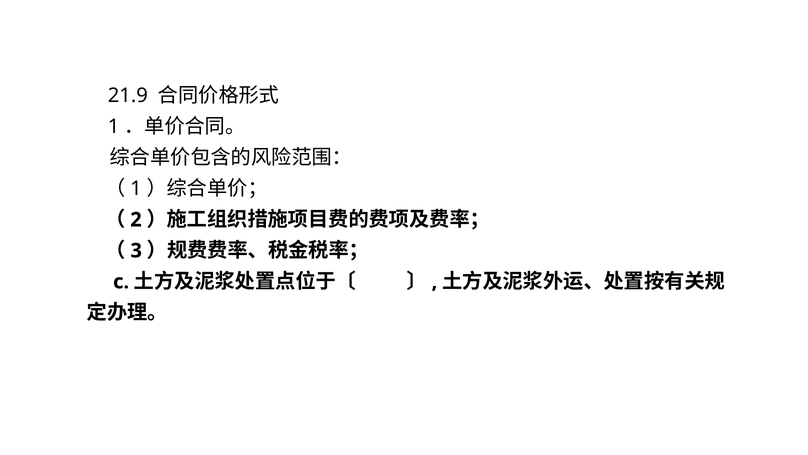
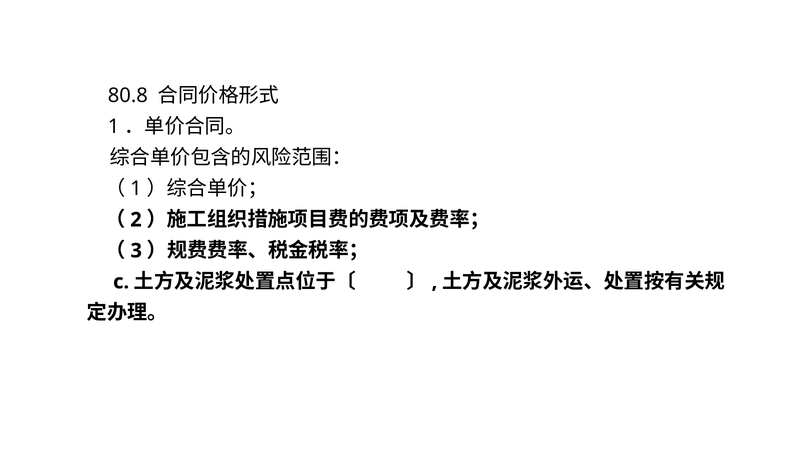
21.9: 21.9 -> 80.8 (128, 96)
